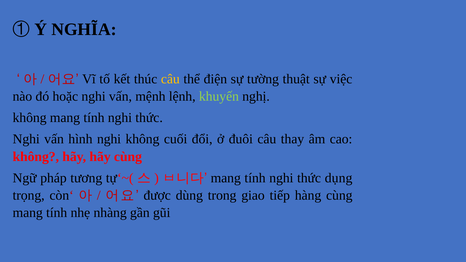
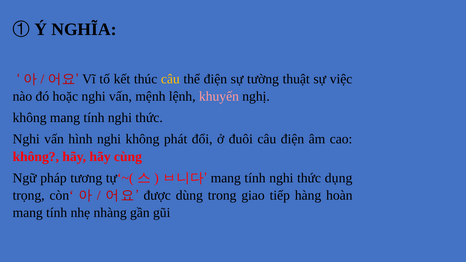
khuyến colour: light green -> pink (219, 96)
cuối: cuối -> phát (176, 139)
câu thay: thay -> điện (292, 139)
hàng cùng: cùng -> hoàn (339, 195)
